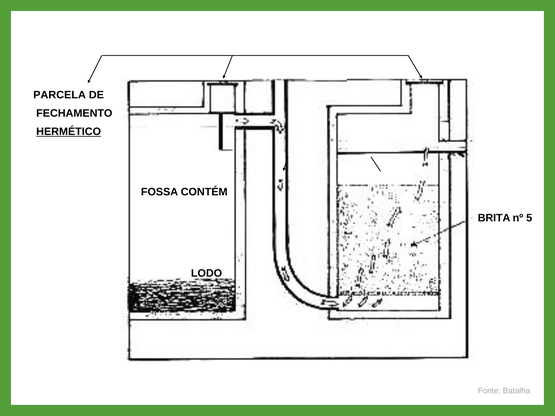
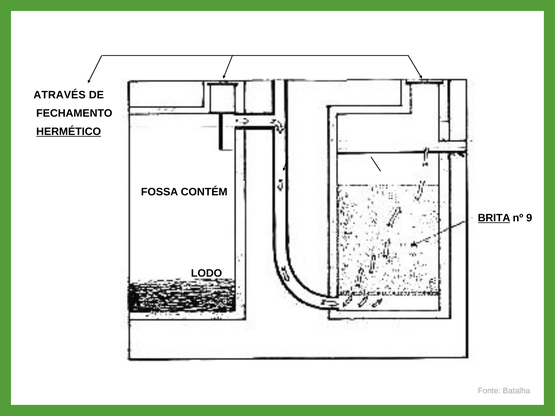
PARCELA: PARCELA -> ATRAVÉS (60, 95)
BRITA underline: none -> present (494, 218)
5: 5 -> 9 (529, 218)
